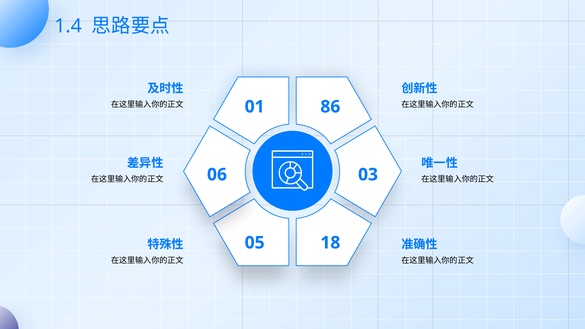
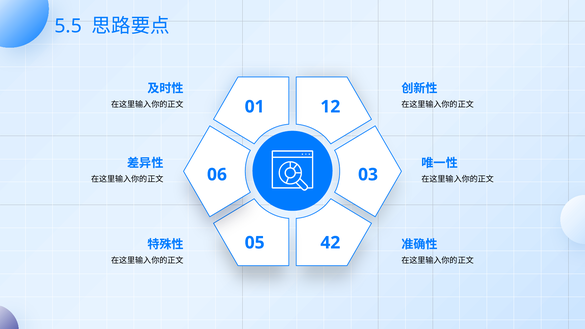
1.4: 1.4 -> 5.5 (68, 26)
86: 86 -> 12 (330, 107)
18: 18 -> 42 (330, 243)
